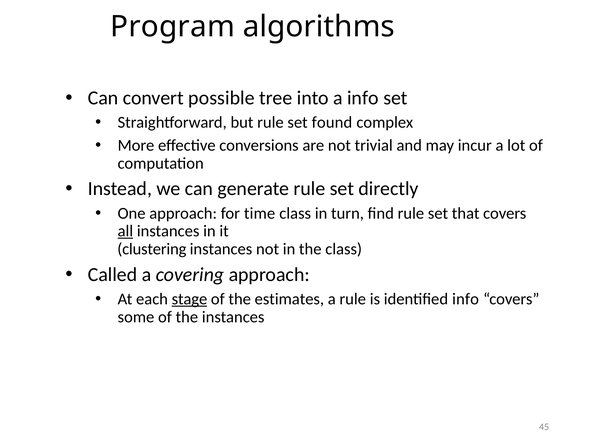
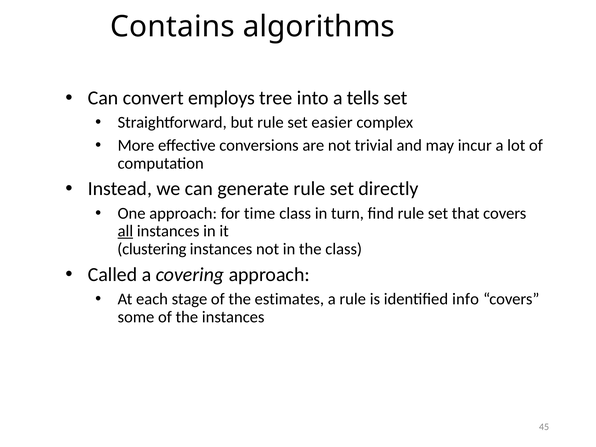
Program: Program -> Contains (173, 27)
possible: possible -> employs (222, 98)
a info: info -> tells (363, 98)
found: found -> easier (332, 123)
stage underline: present -> none (189, 299)
